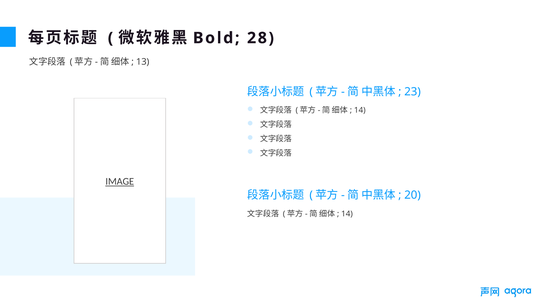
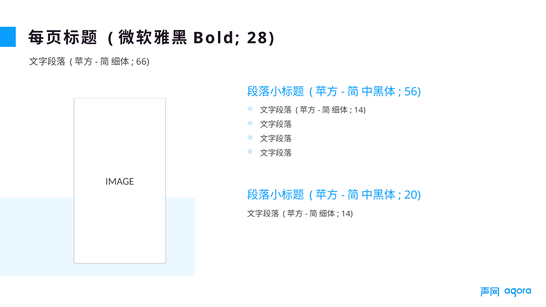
13: 13 -> 66 (143, 62)
23: 23 -> 56 (413, 92)
IMAGE underline: present -> none (120, 182)
